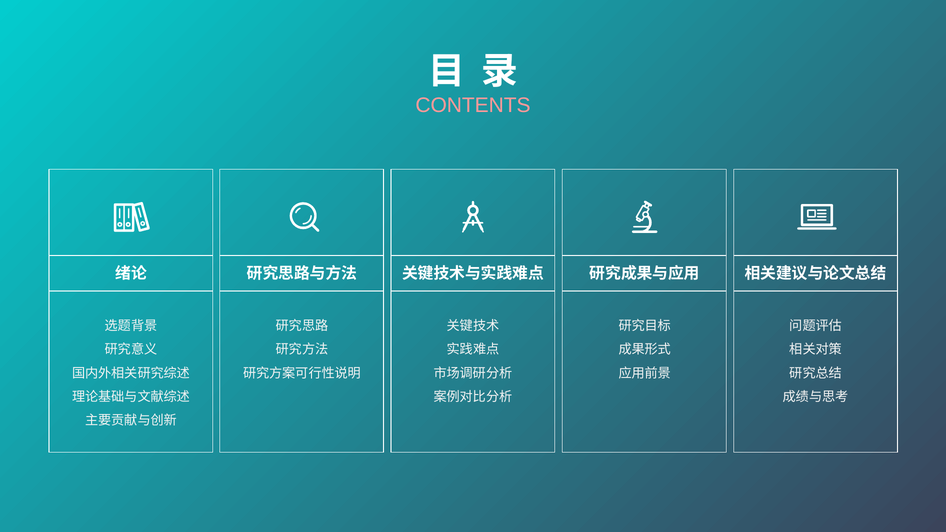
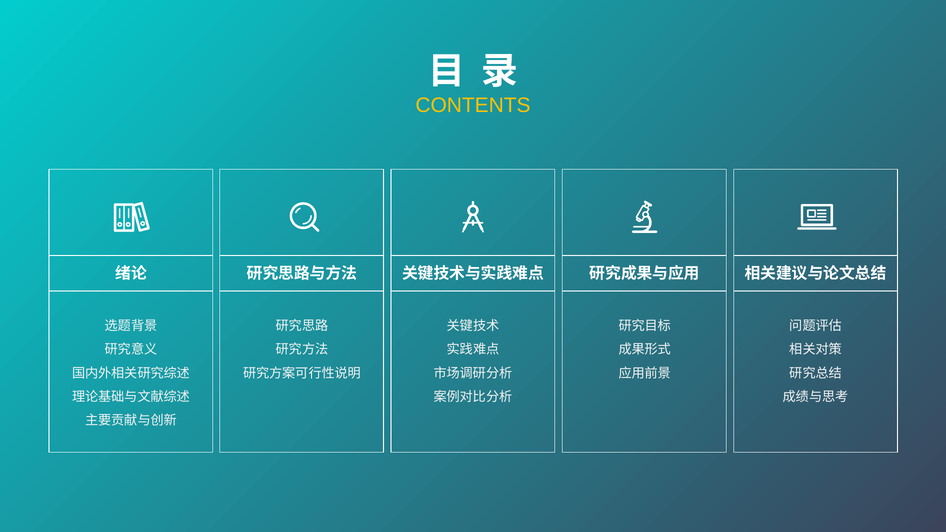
CONTENTS colour: pink -> yellow (473, 105)
